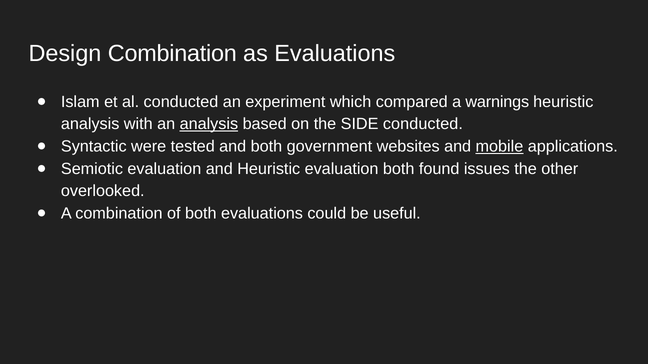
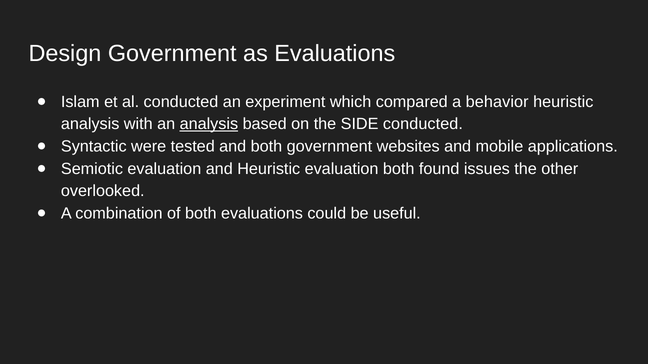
Design Combination: Combination -> Government (172, 54)
warnings: warnings -> behavior (497, 102)
mobile underline: present -> none (499, 147)
